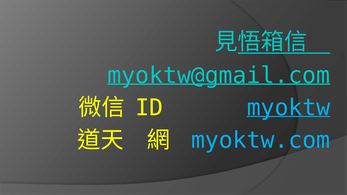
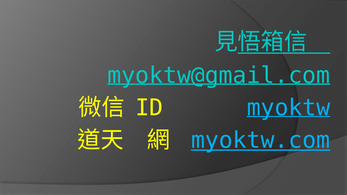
myoktw.com underline: none -> present (261, 140)
